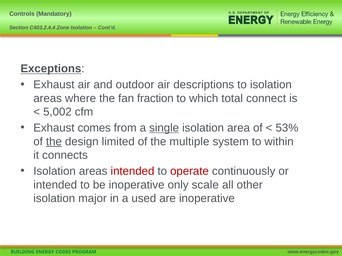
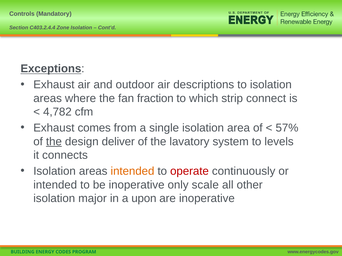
total: total -> strip (232, 98)
5,002: 5,002 -> 4,782 (57, 112)
single underline: present -> none (164, 128)
53%: 53% -> 57% (287, 128)
limited: limited -> deliver (118, 142)
multiple: multiple -> lavatory (189, 142)
within: within -> levels (279, 142)
intended colour: red -> orange (132, 171)
used: used -> upon (144, 199)
